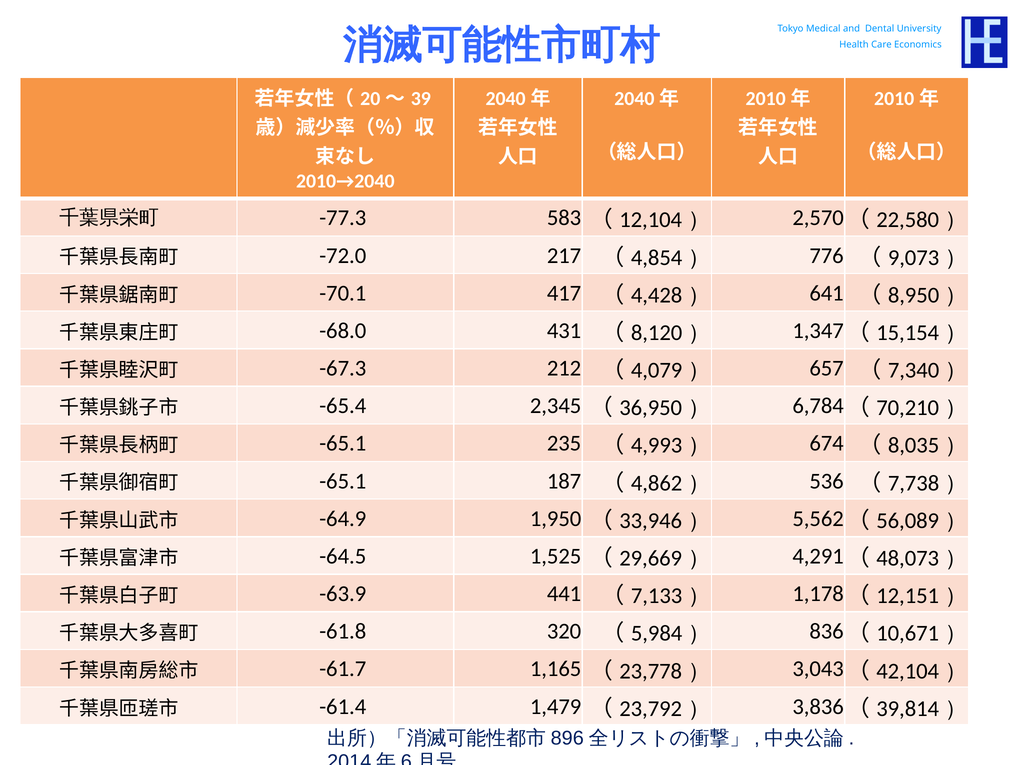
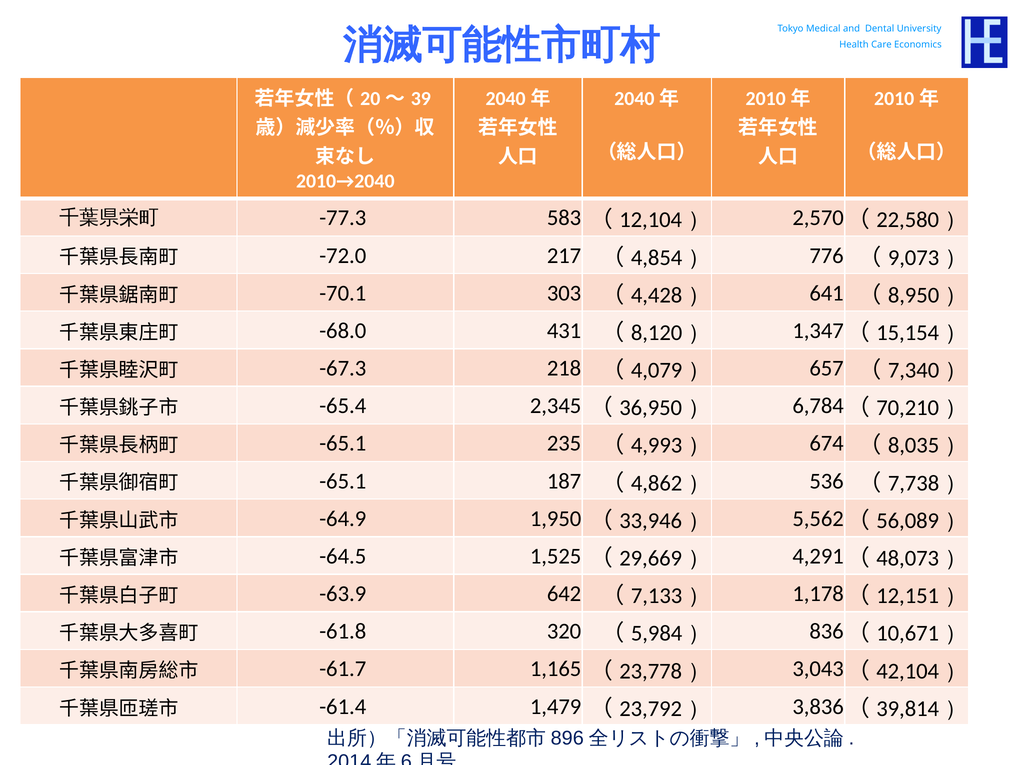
417: 417 -> 303 (564, 293)
212: 212 -> 218 (564, 368)
441: 441 -> 642 (564, 594)
